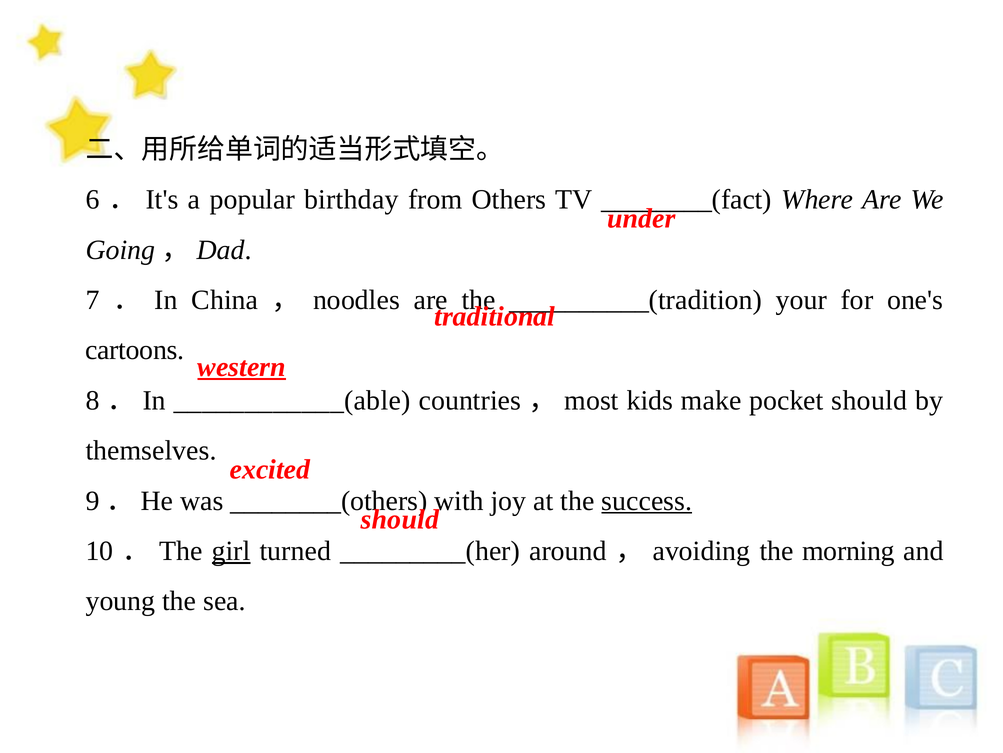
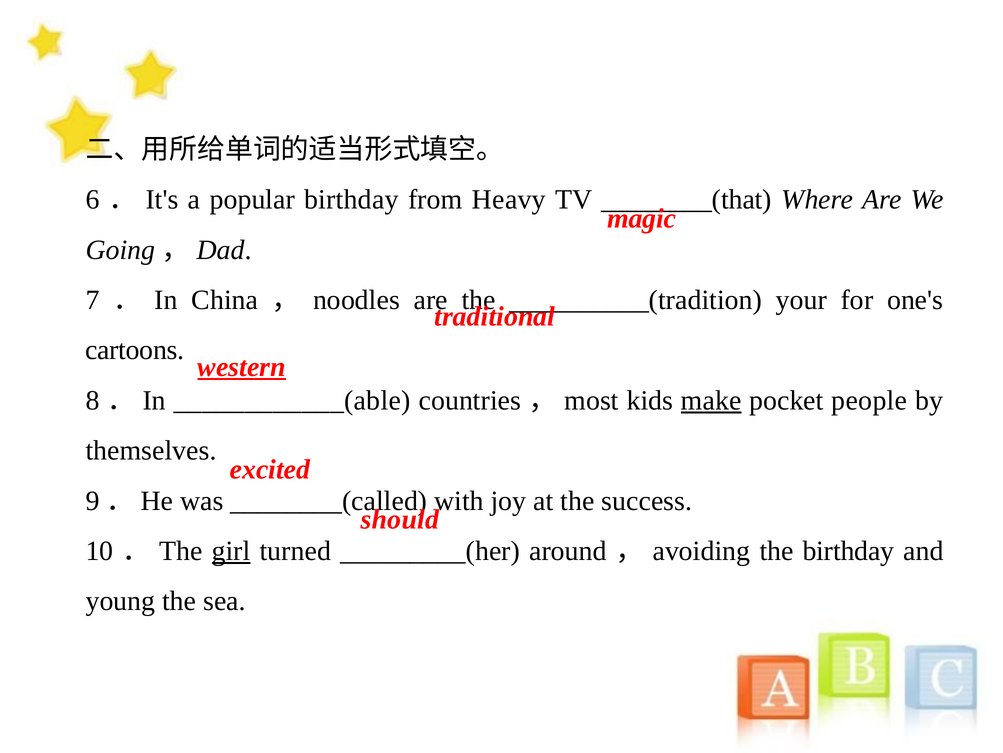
Others: Others -> Heavy (509, 199)
________(fact: ________(fact -> ________(that (686, 199)
under: under -> magic (642, 218)
make underline: none -> present (711, 400)
pocket should: should -> people (869, 400)
________(others: ________(others -> ________(called (329, 500)
success underline: present -> none (647, 500)
the morning: morning -> birthday (848, 550)
